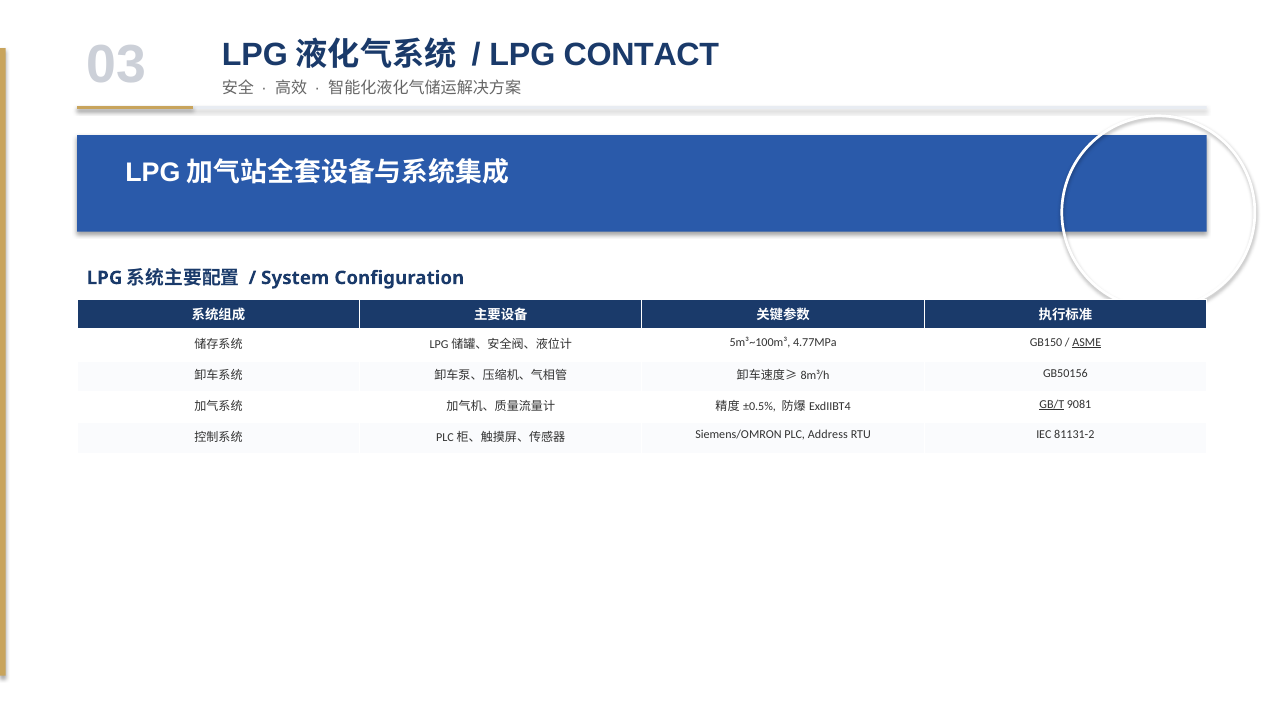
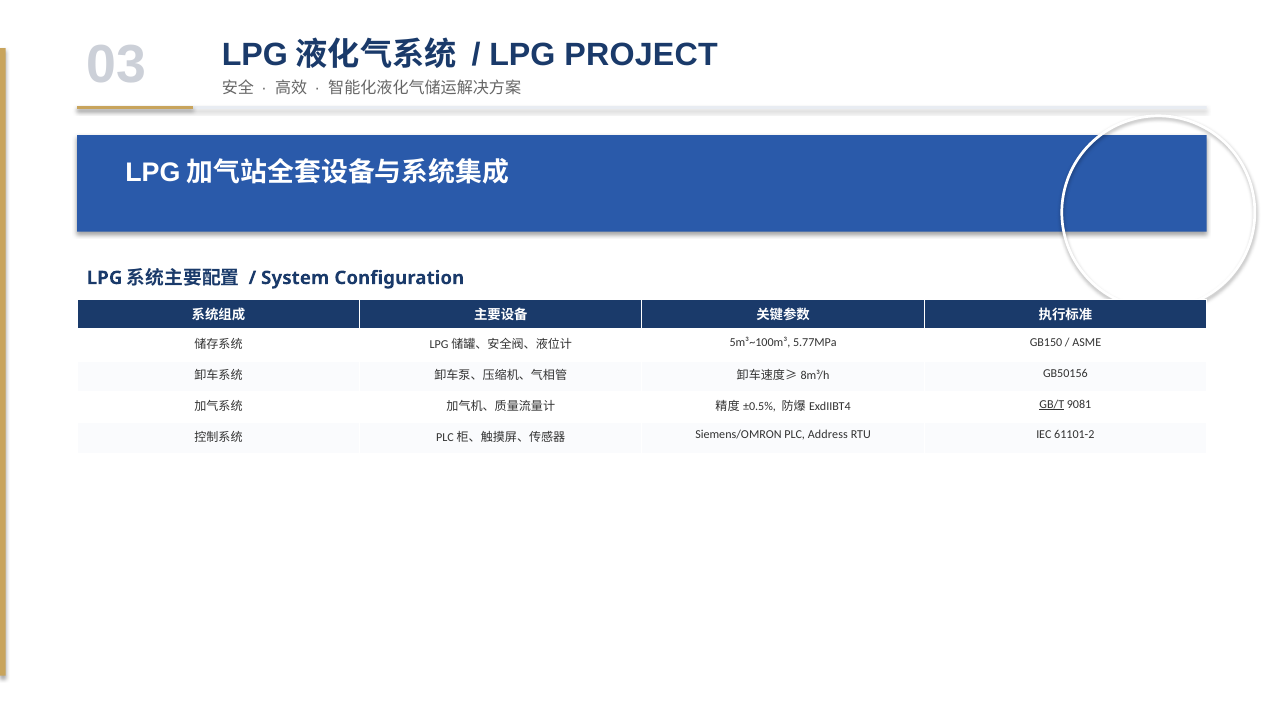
CONTACT: CONTACT -> PROJECT (641, 55)
4.77MPa: 4.77MPa -> 5.77MPa (815, 342)
ASME underline: present -> none (1087, 342)
81131-2: 81131-2 -> 61101-2 (1074, 435)
